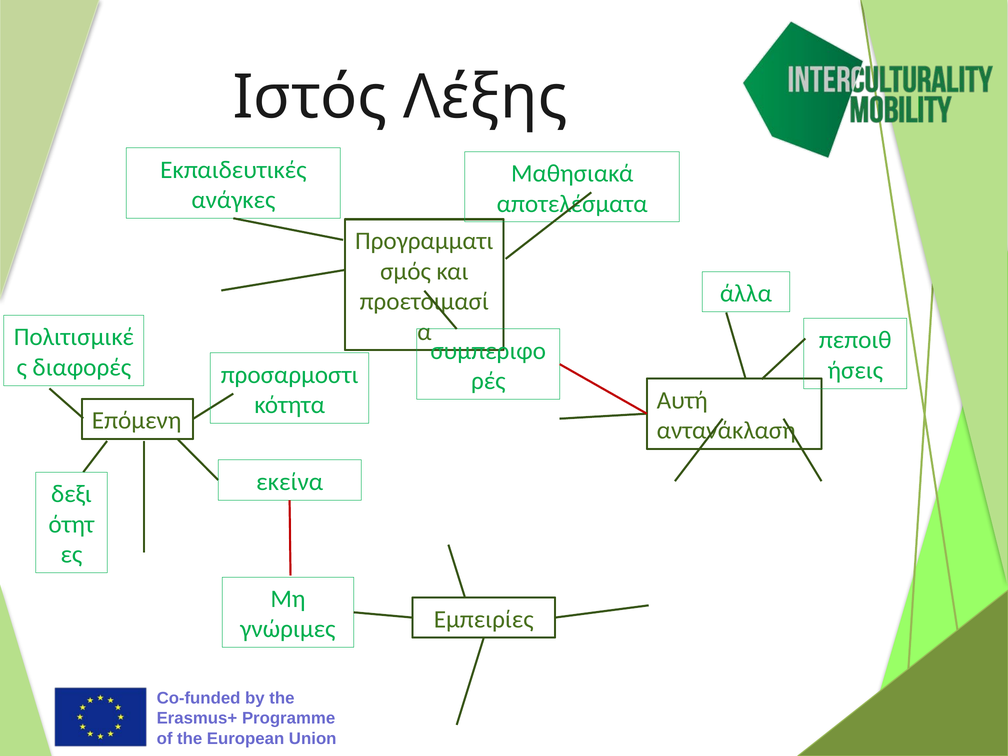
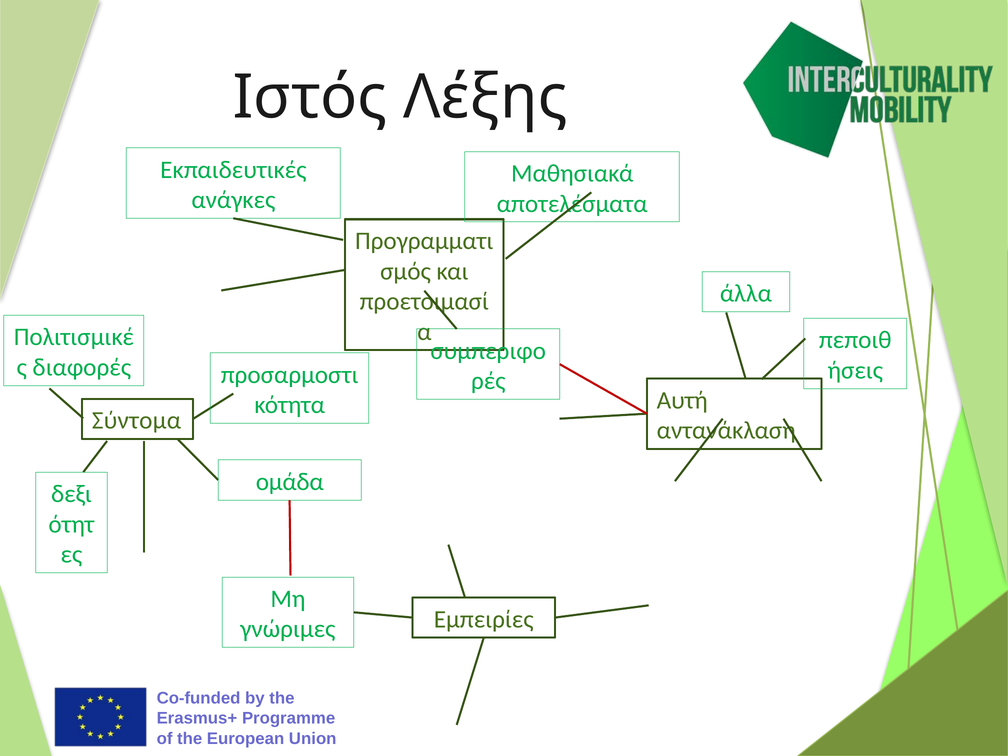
Επόμενη: Επόμενη -> Σύντομα (137, 421)
εκείνα: εκείνα -> ομάδα (290, 482)
